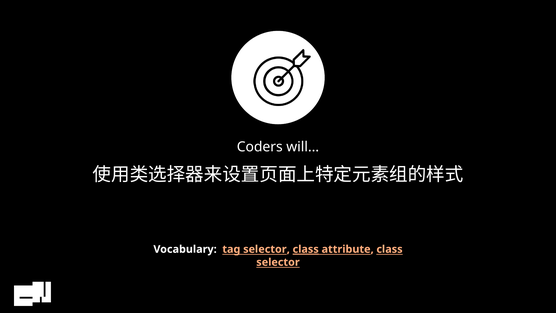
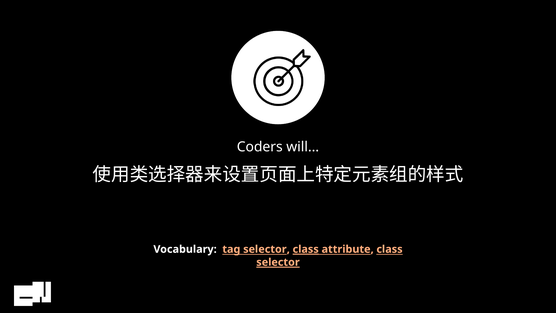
selector underline: none -> present (278, 262)
